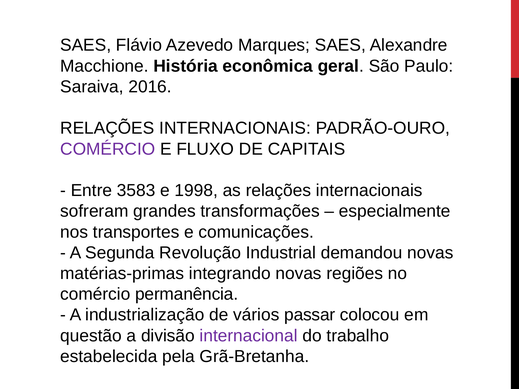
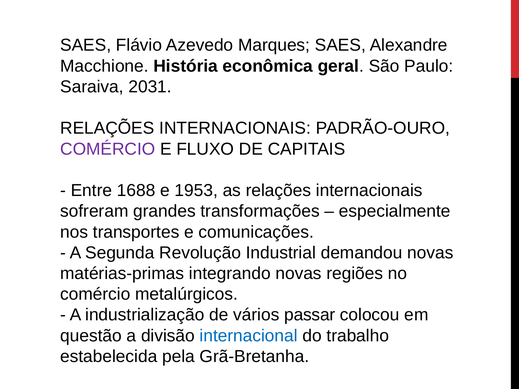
2016: 2016 -> 2031 (150, 87)
3583: 3583 -> 1688 (136, 191)
1998: 1998 -> 1953 (196, 191)
permanência: permanência -> metalúrgicos (187, 294)
internacional colour: purple -> blue (249, 336)
